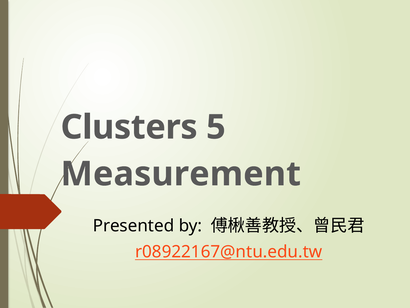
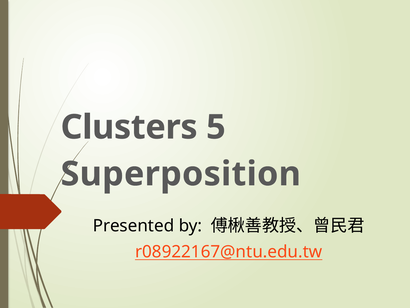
Measurement: Measurement -> Superposition (181, 174)
